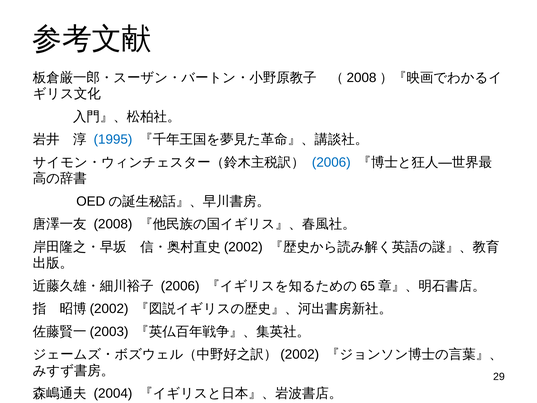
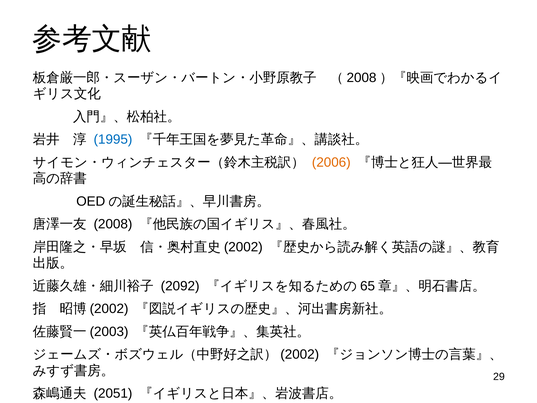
2006 colour: blue -> orange (331, 162)
2006: 2006 -> 2092 (180, 286)
2004: 2004 -> 2051 (113, 393)
